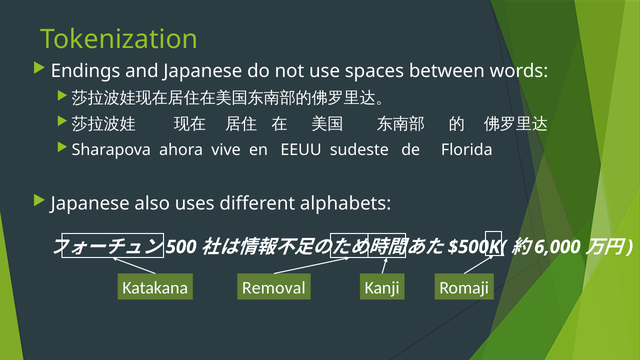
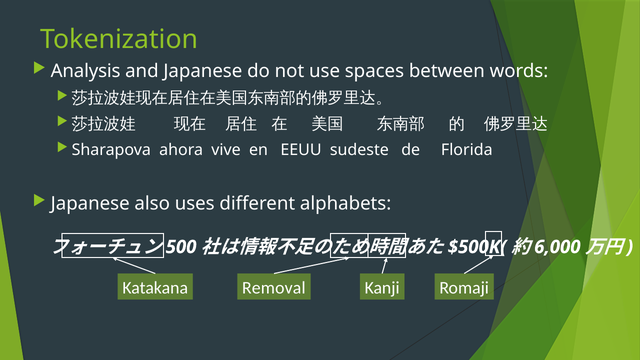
Endings: Endings -> Analysis (86, 71)
